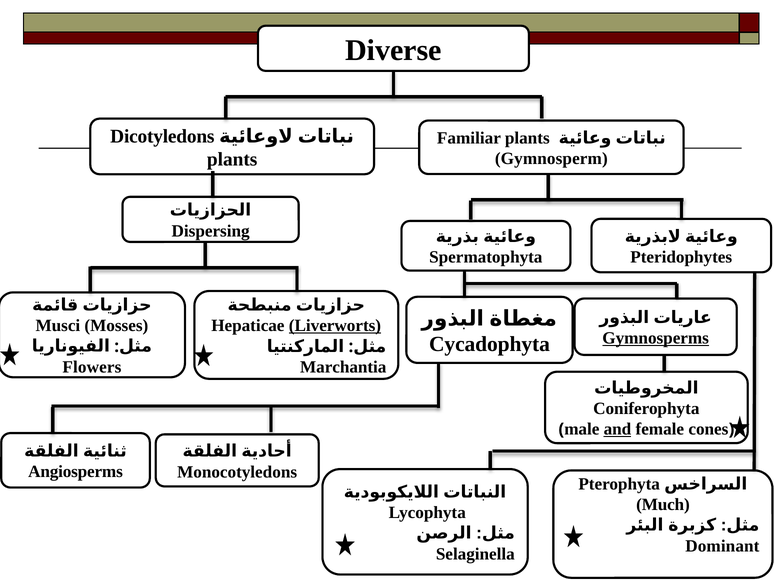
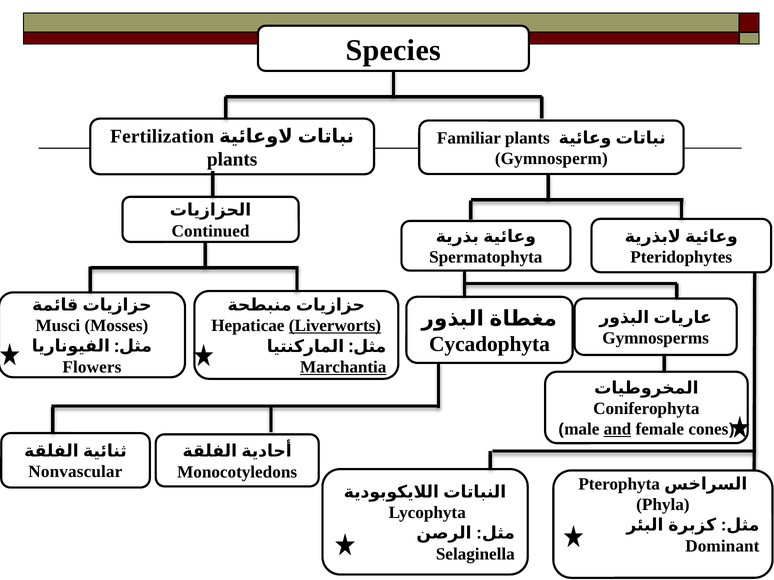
Diverse: Diverse -> Species (393, 50)
Dicotyledons: Dicotyledons -> Fertilization (162, 136)
Dispersing: Dispersing -> Continued (211, 231)
Gymnosperms underline: present -> none (656, 339)
Marchantia underline: none -> present (343, 367)
Angiosperms: Angiosperms -> Nonvascular (75, 472)
Much: Much -> Phyla (663, 505)
